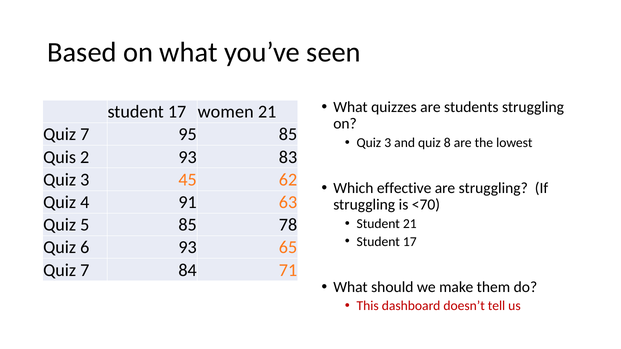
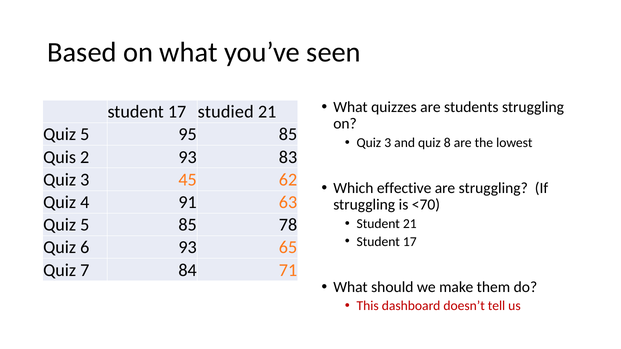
women: women -> studied (226, 112)
7: 7 -> 5 (85, 135)
